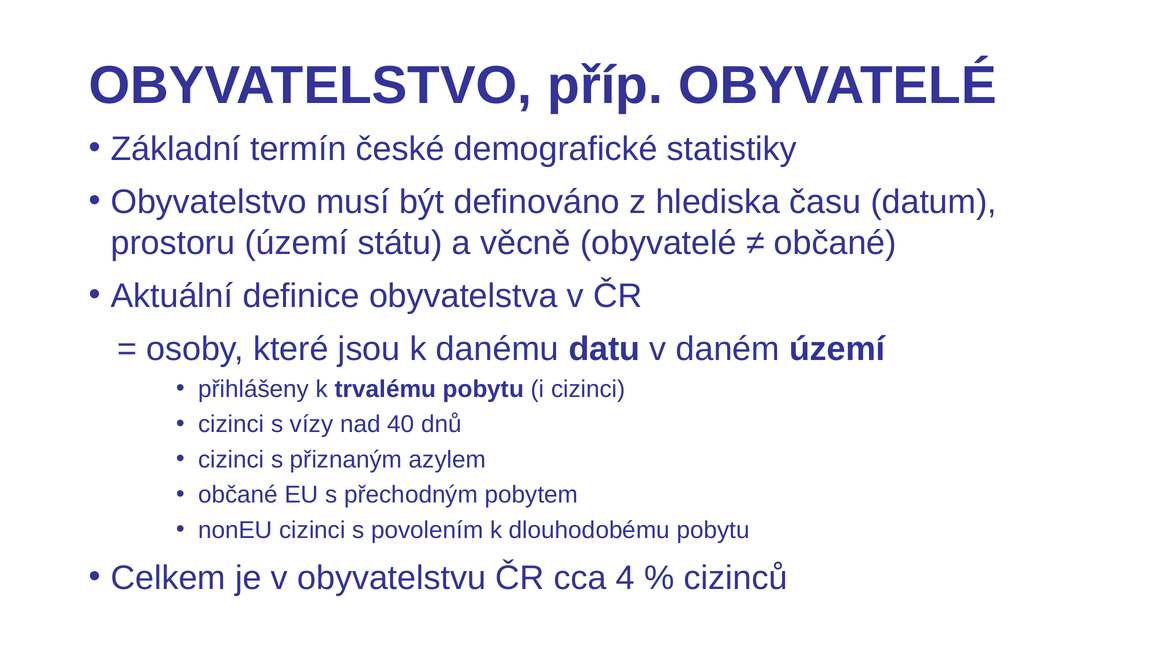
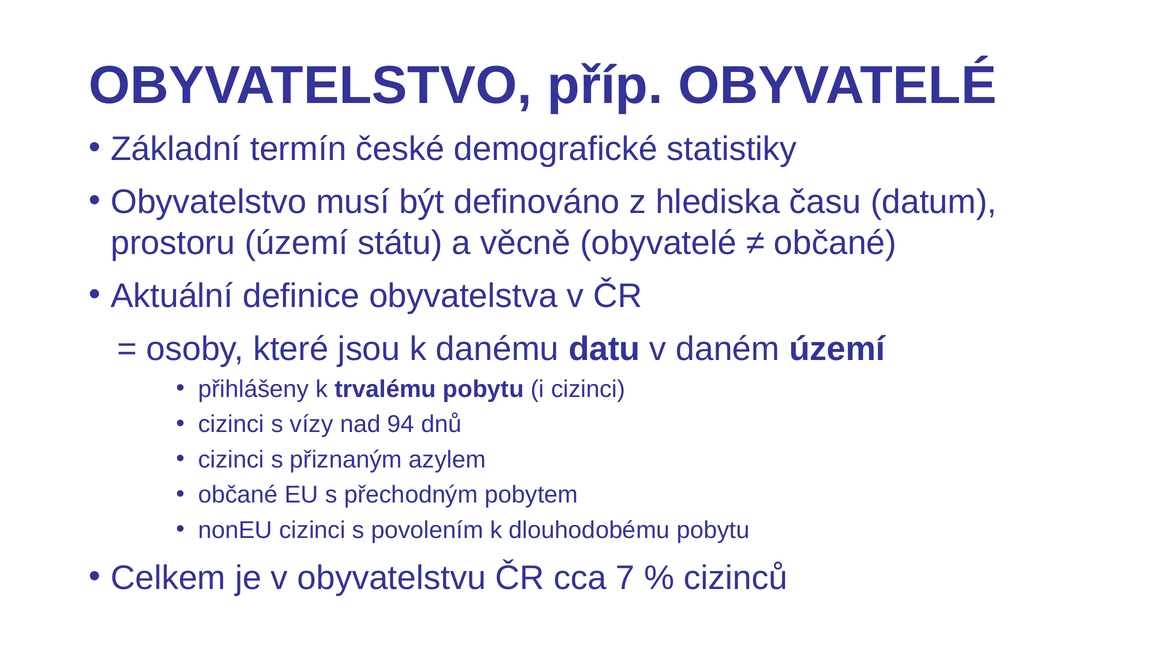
40: 40 -> 94 (401, 424)
4: 4 -> 7 (625, 578)
